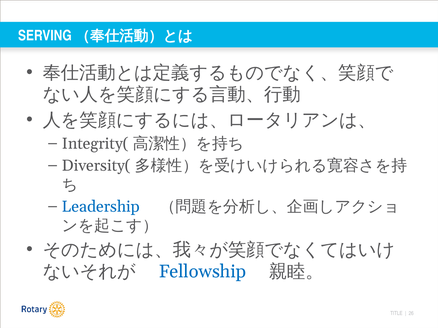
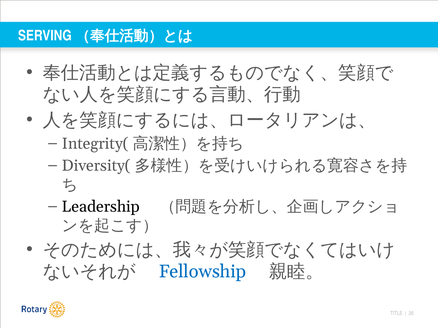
Leadership colour: blue -> black (101, 207)
